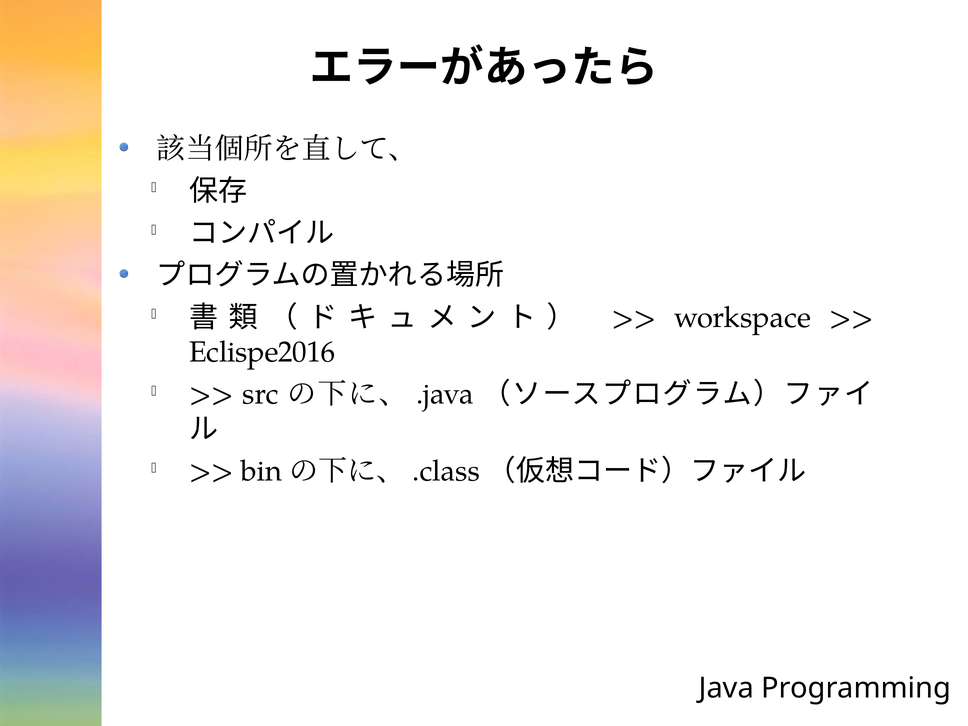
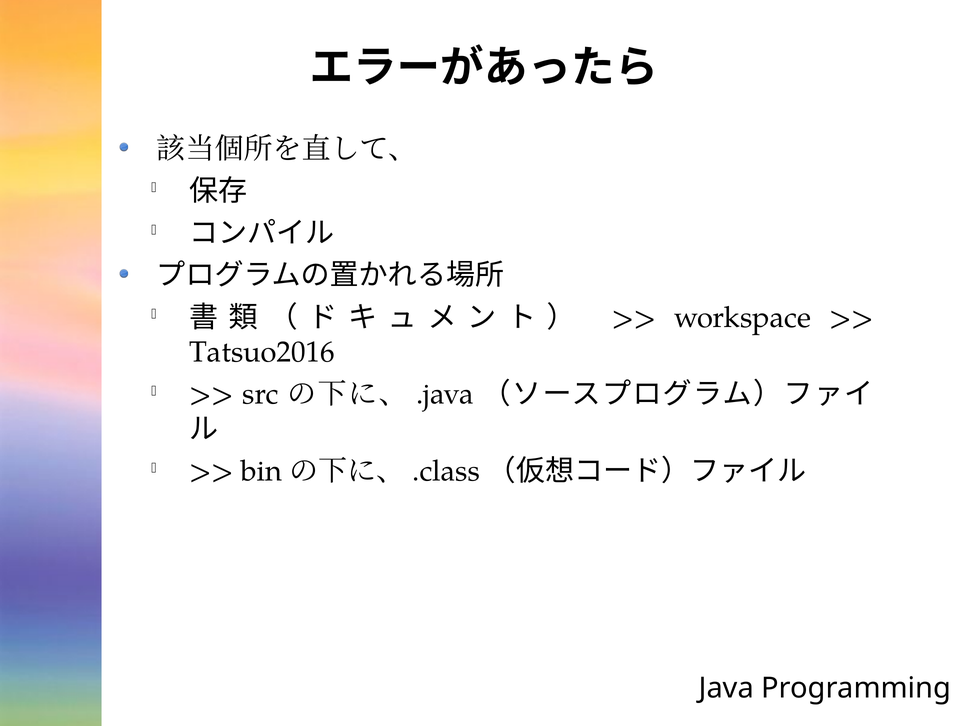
Eclispe2016: Eclispe2016 -> Tatsuo2016 (262, 352)
